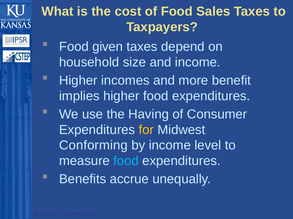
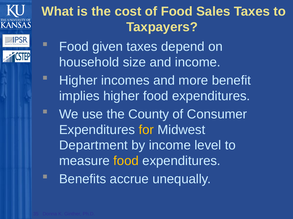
Having: Having -> County (149, 115)
Conforming: Conforming -> Department (93, 146)
food colour: light blue -> yellow (126, 161)
